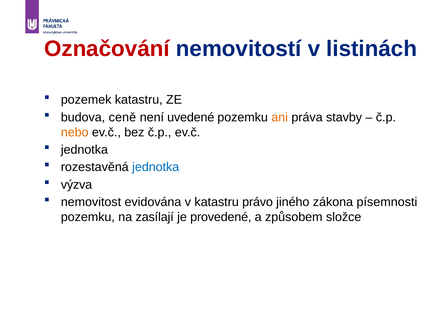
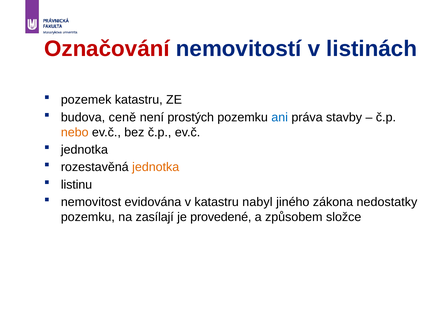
uvedené: uvedené -> prostých (191, 117)
ani colour: orange -> blue (280, 117)
jednotka colour: blue -> orange (156, 167)
výzva: výzva -> listinu (76, 185)
právo: právo -> nabyl (257, 202)
písemnosti: písemnosti -> nedostatky (387, 202)
